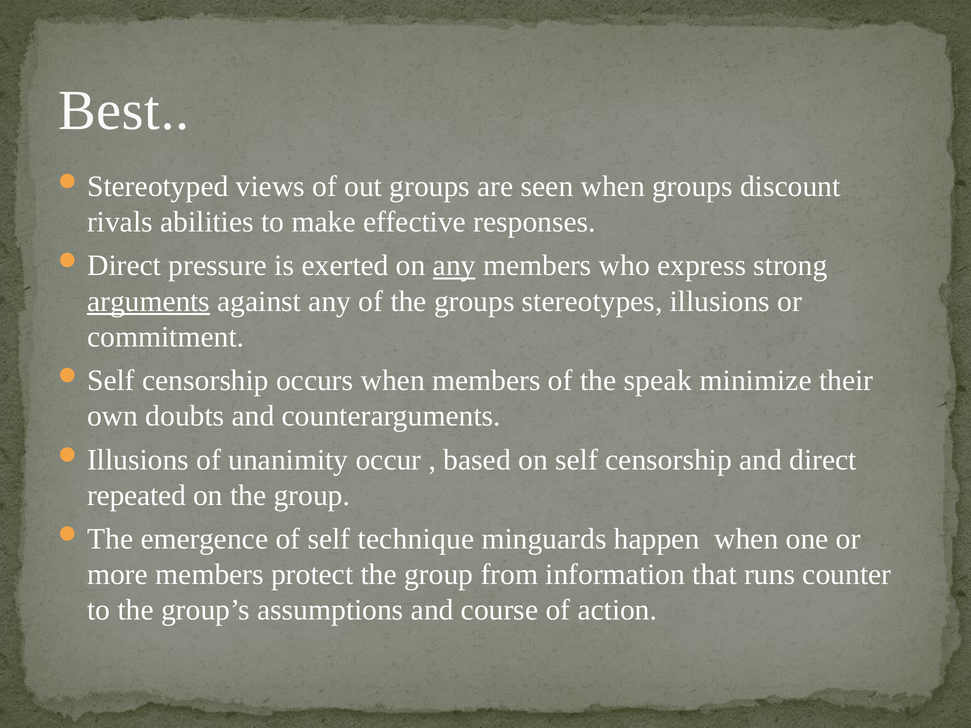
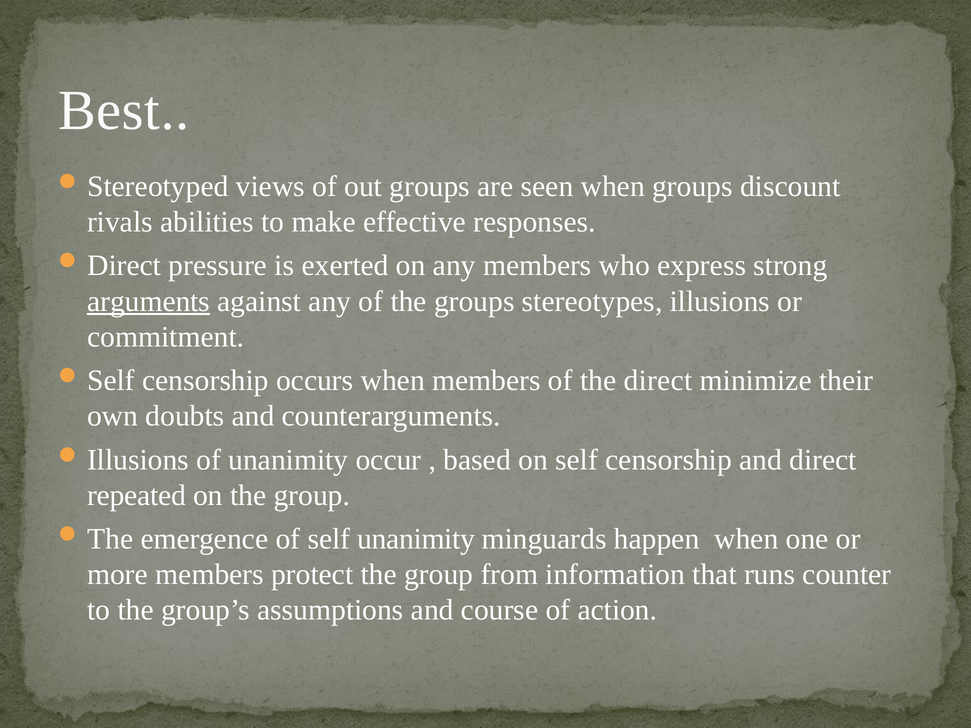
any underline: present -> none (454, 266)
the speak: speak -> direct (658, 381)
self technique: technique -> unanimity (416, 539)
